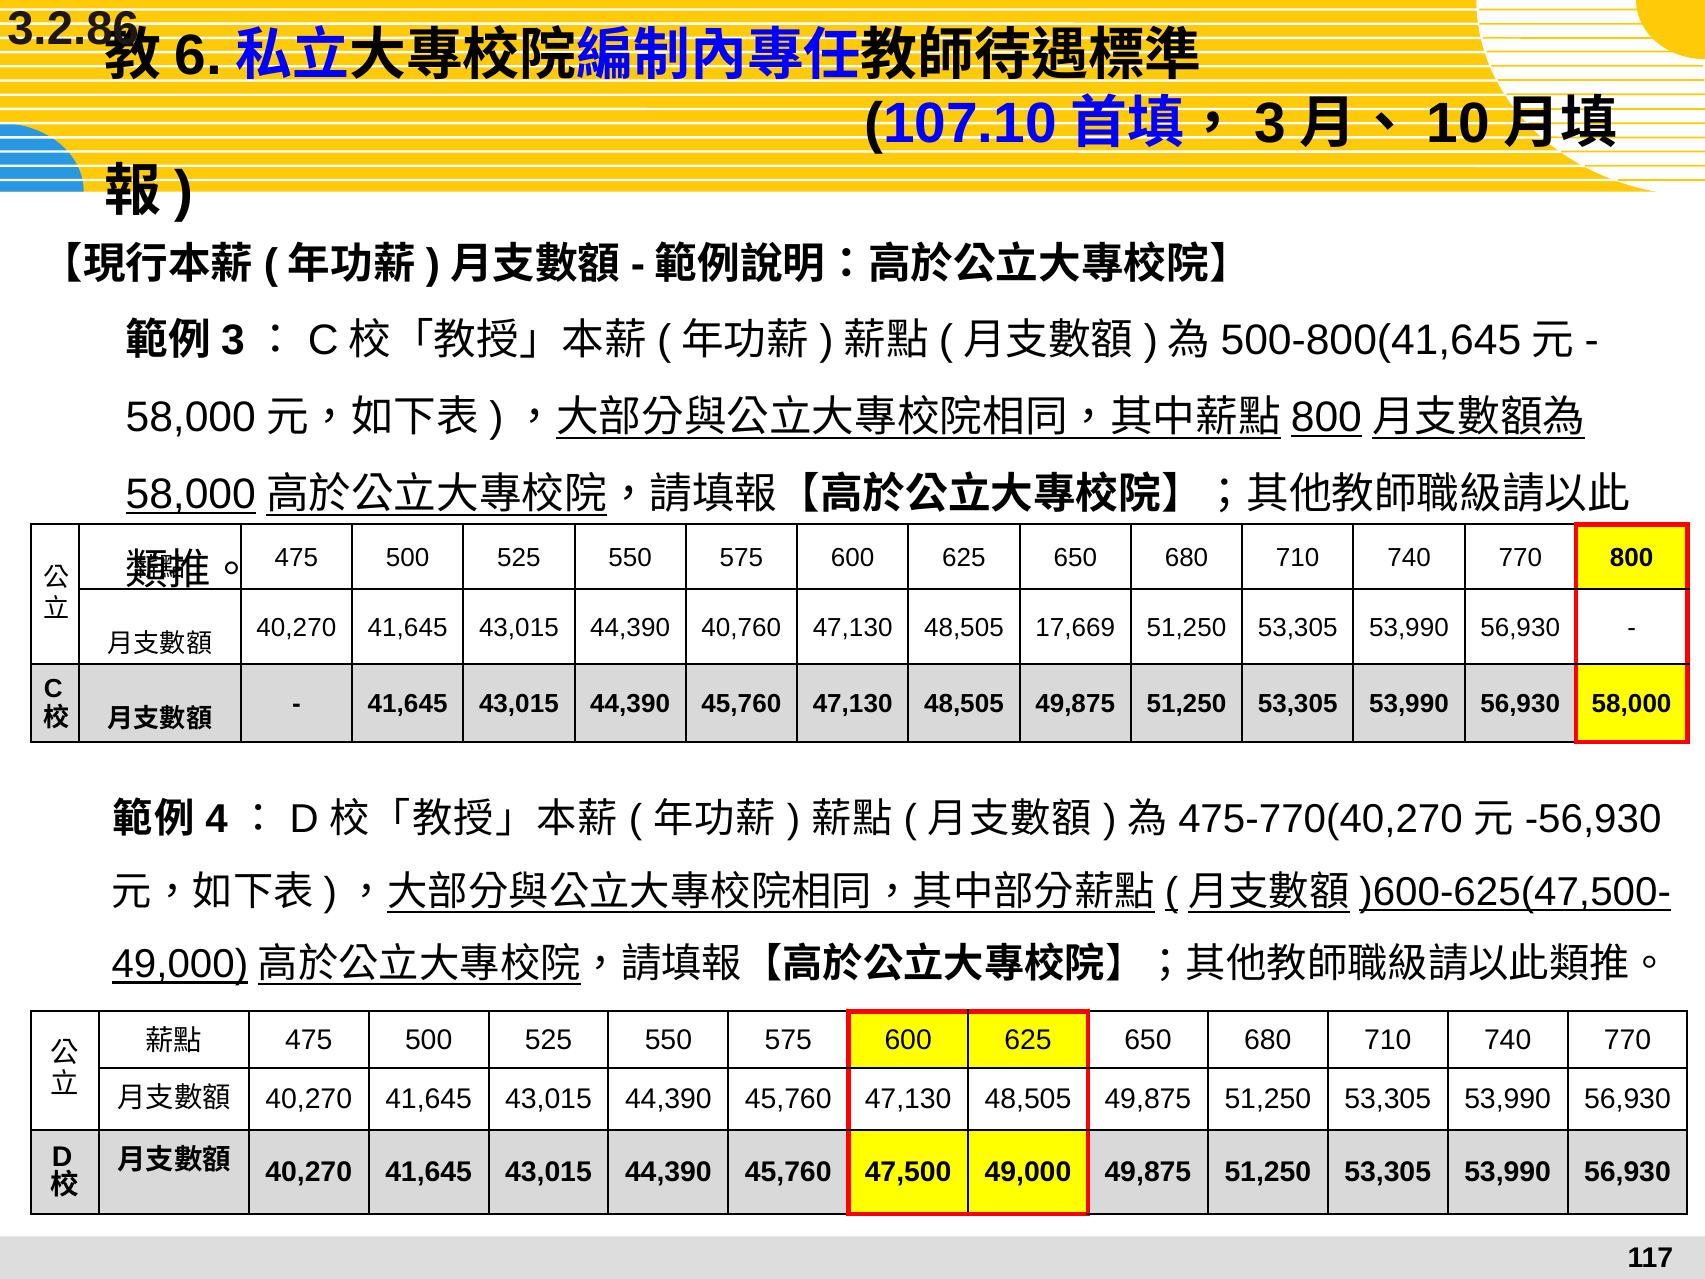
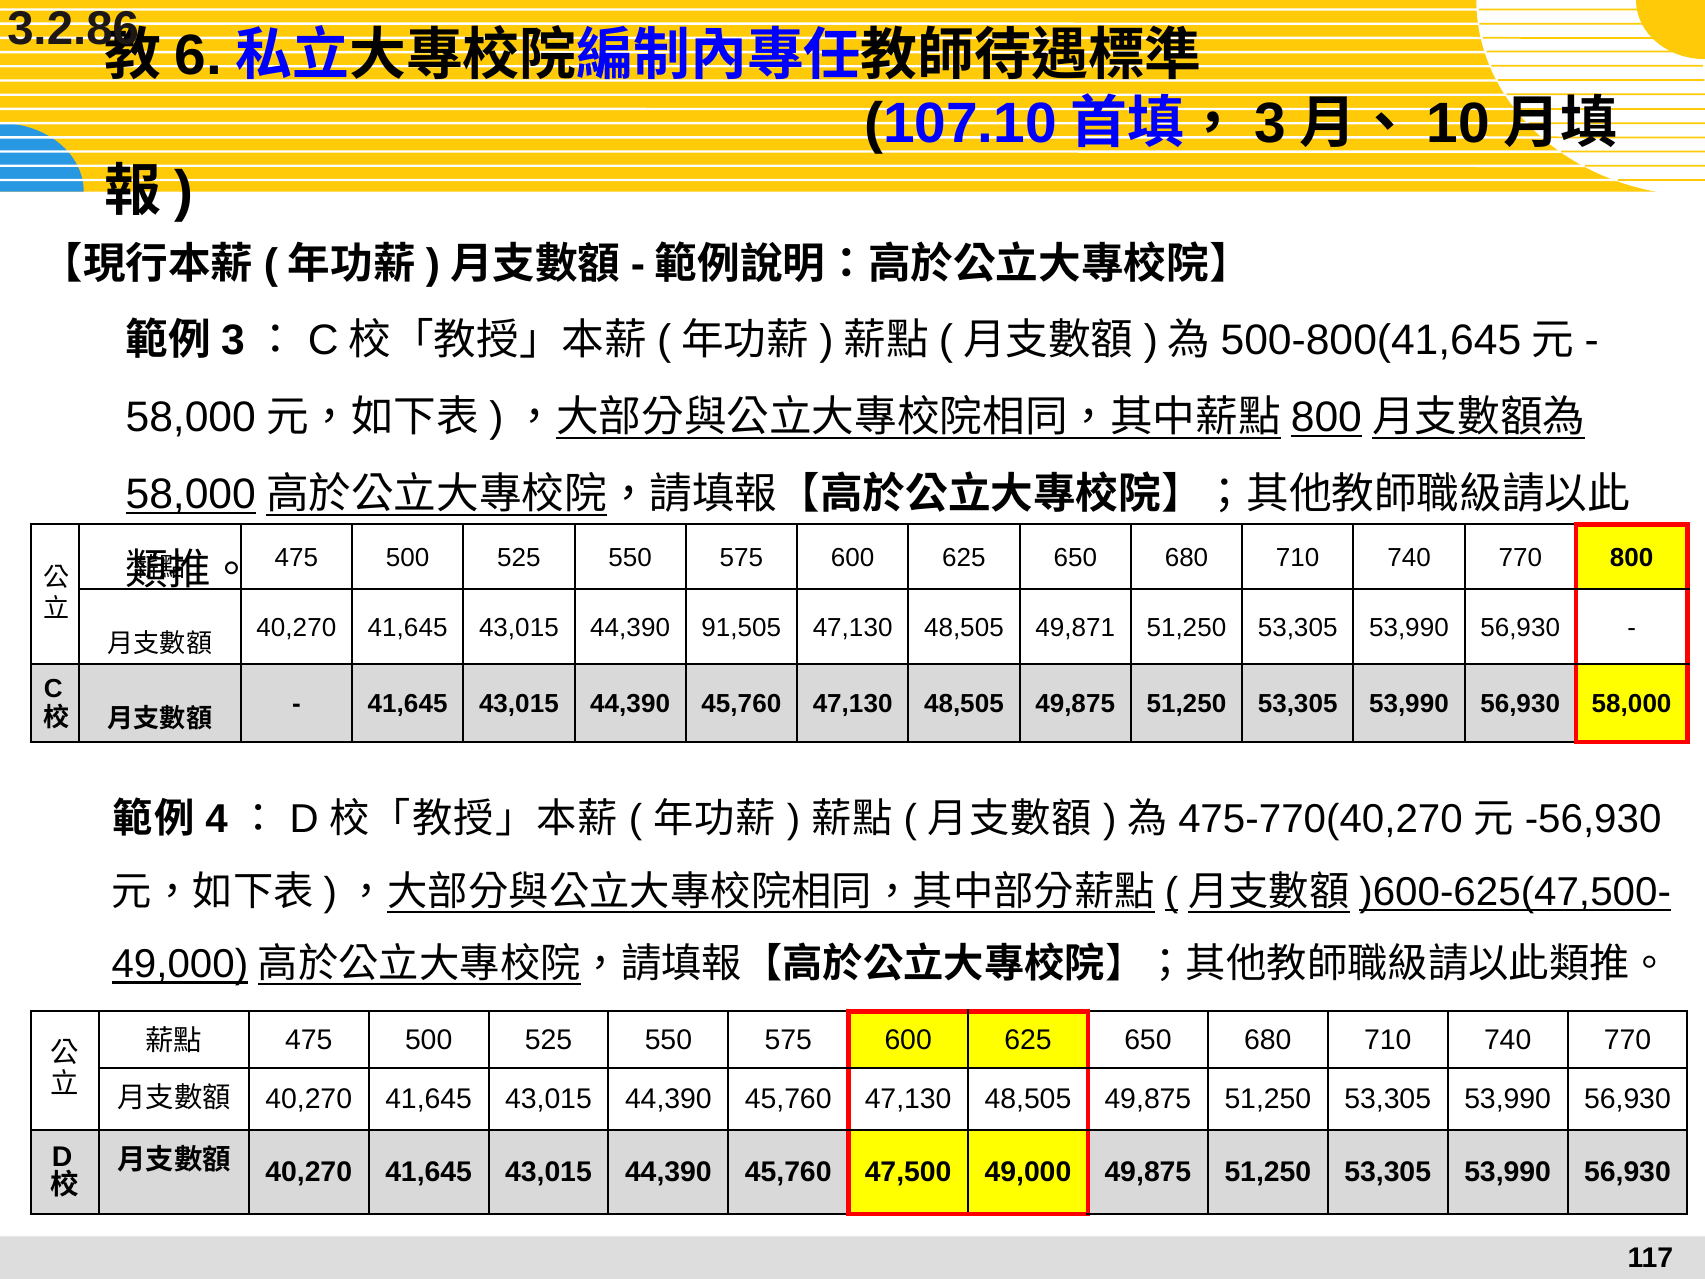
40,760: 40,760 -> 91,505 (741, 627)
17,669: 17,669 -> 49,871 (1075, 627)
